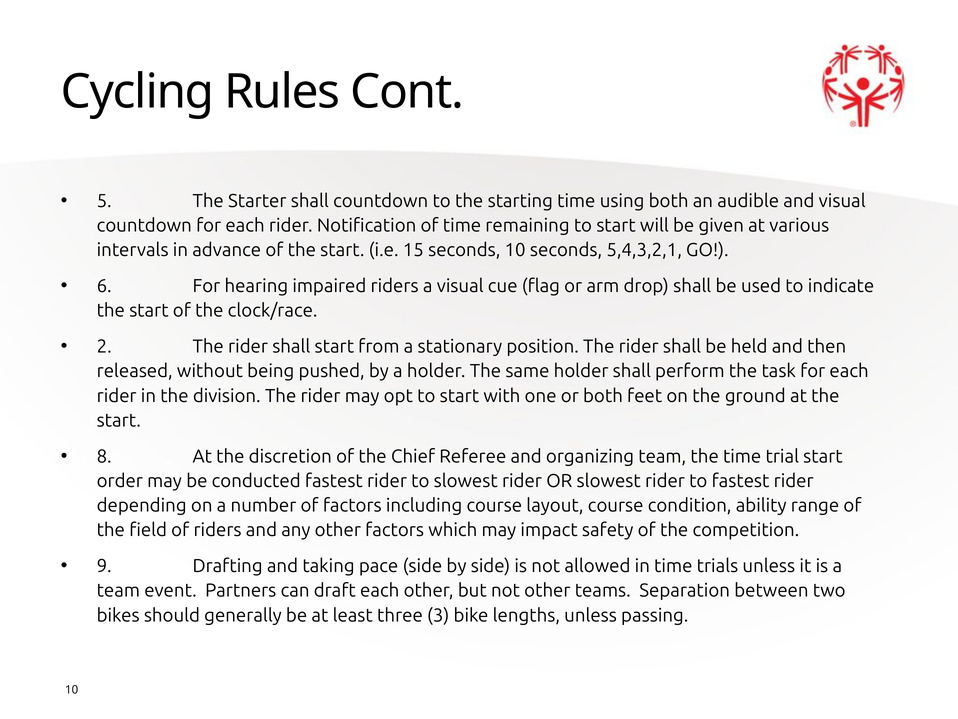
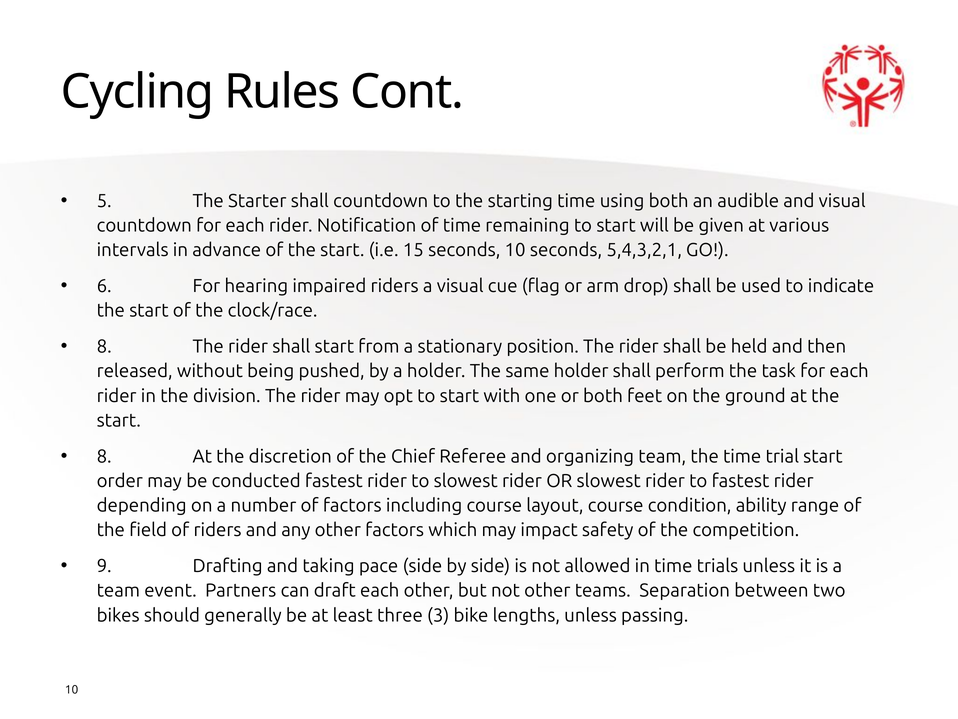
2: 2 -> 8 (104, 346)
